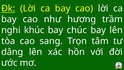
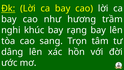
chúc: chúc -> rạng (77, 30)
